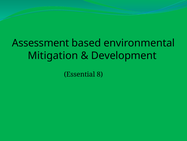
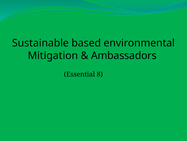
Assessment: Assessment -> Sustainable (40, 43)
Development: Development -> Ambassadors (124, 55)
